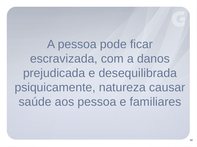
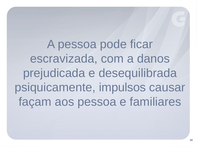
natureza: natureza -> impulsos (122, 88)
saúde: saúde -> façam (35, 102)
